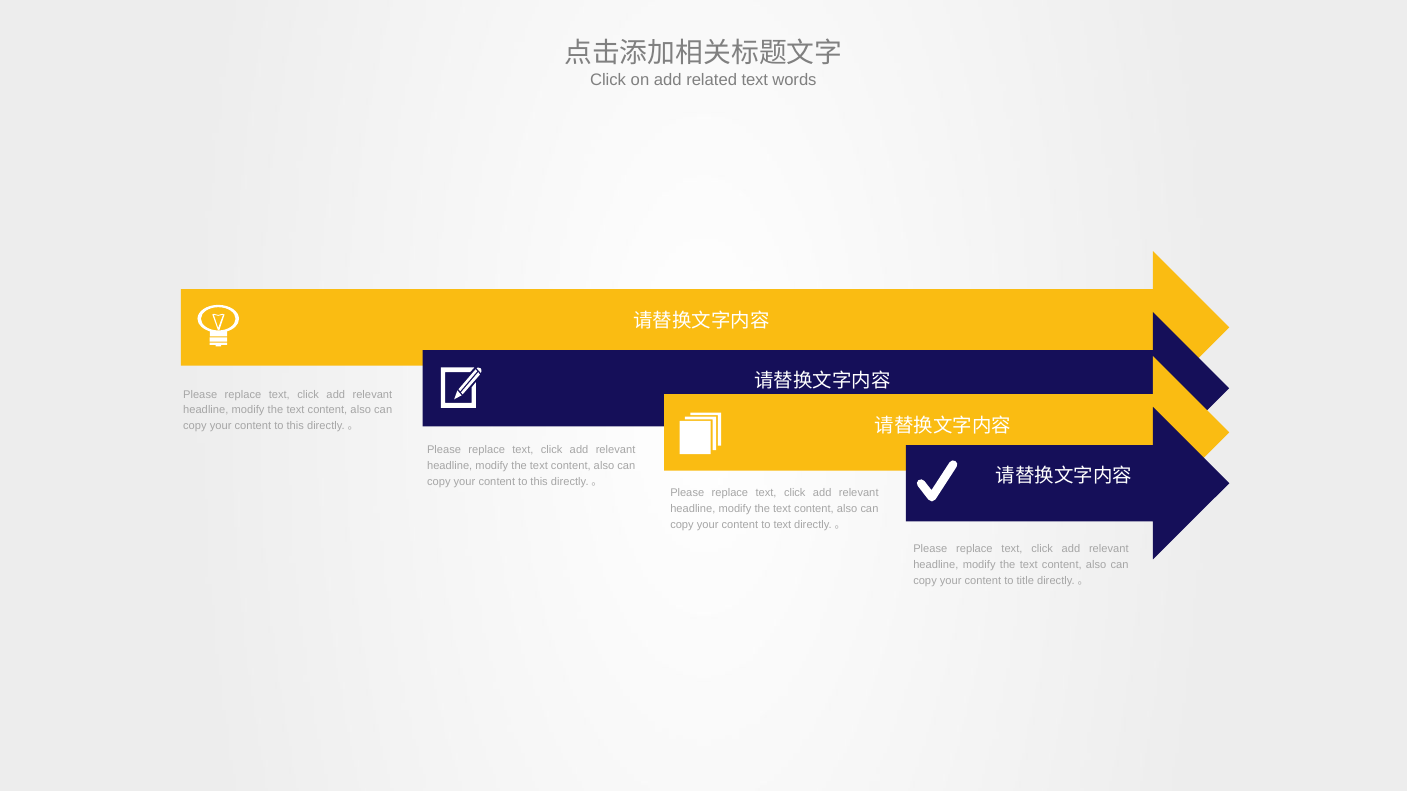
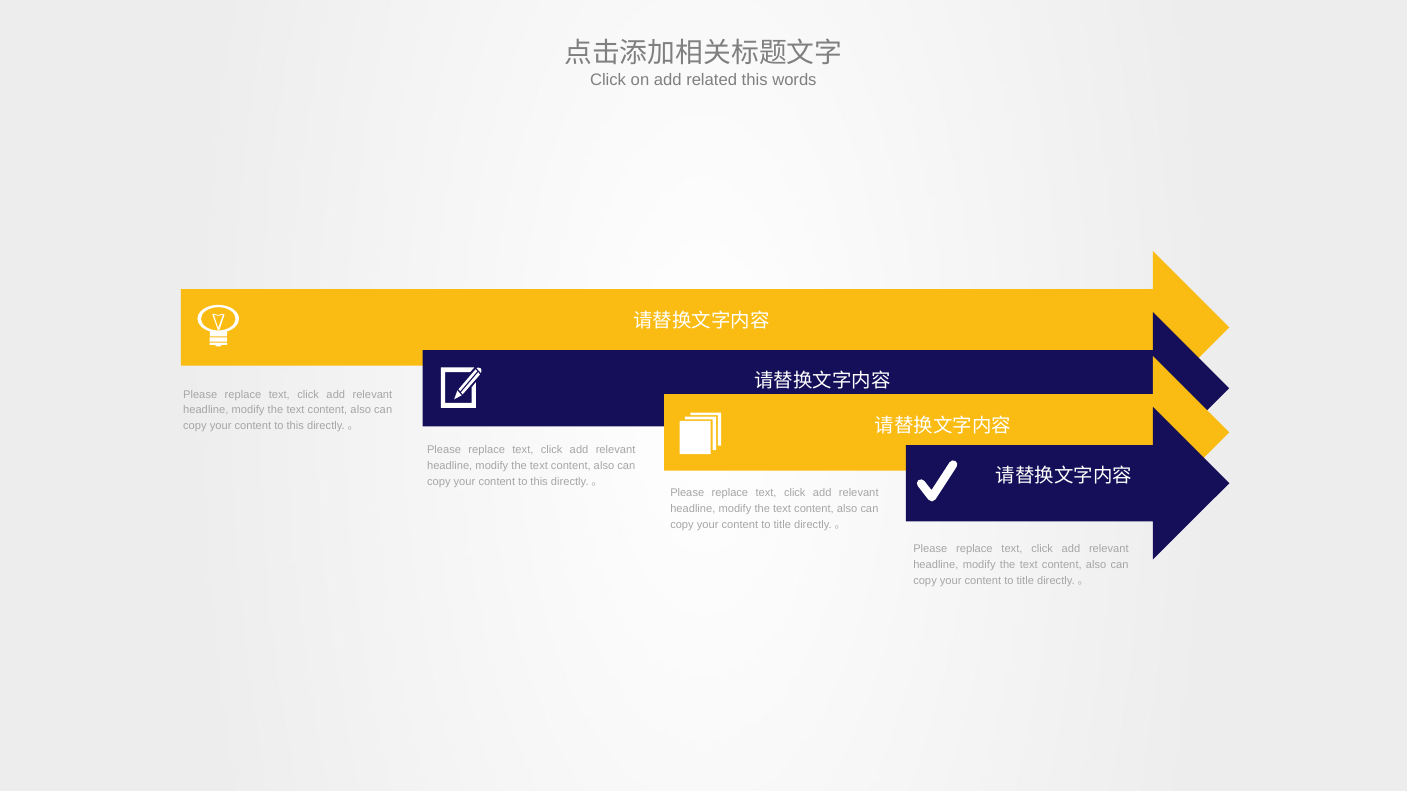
related text: text -> this (755, 80)
text: text -> title (782, 525)
